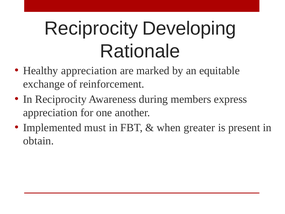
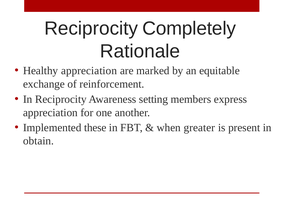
Developing: Developing -> Completely (189, 28)
during: during -> setting (153, 99)
must: must -> these (95, 127)
